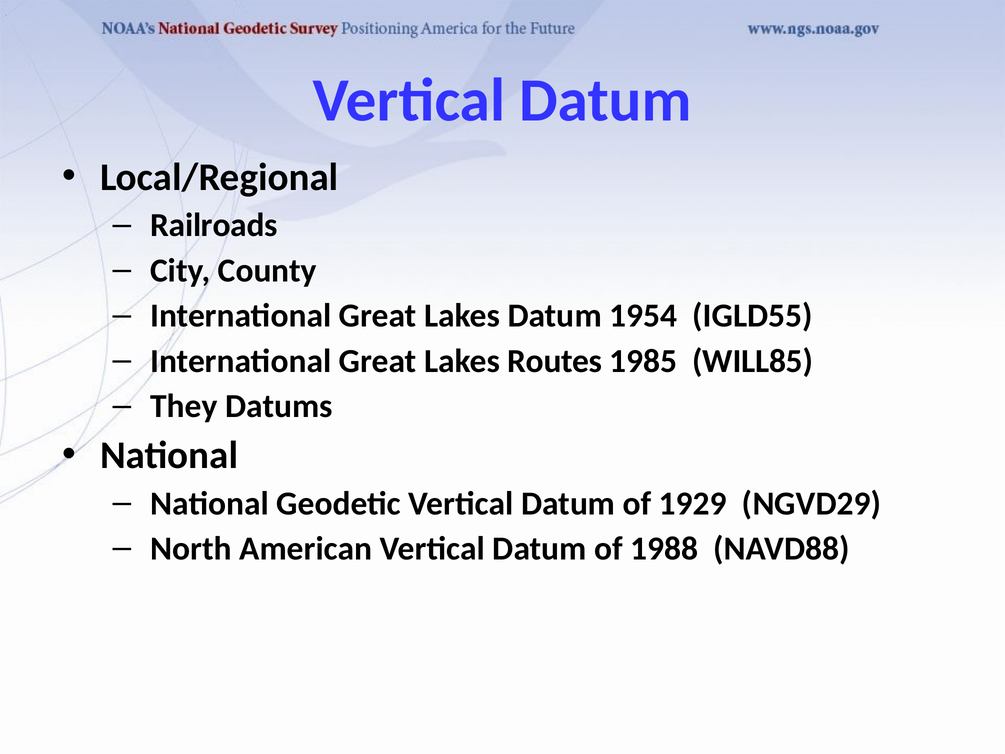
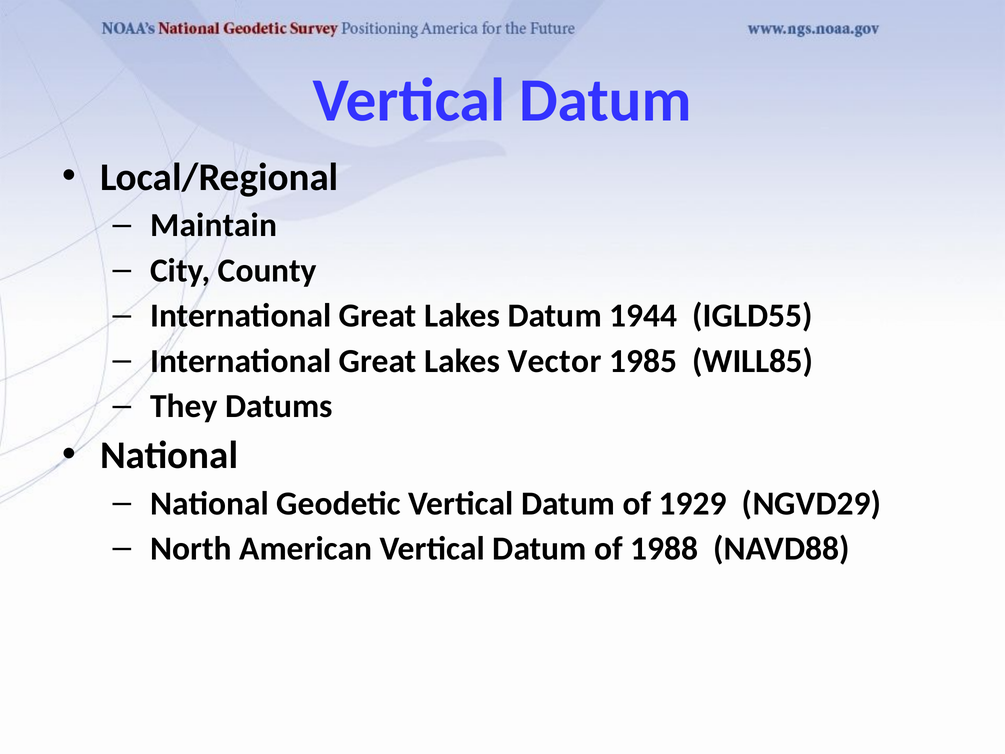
Railroads: Railroads -> Maintain (214, 225)
1954: 1954 -> 1944 (643, 316)
Routes: Routes -> Vector (555, 361)
